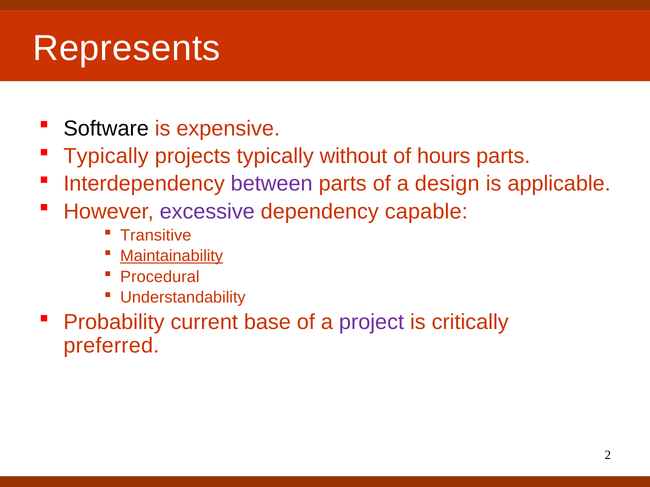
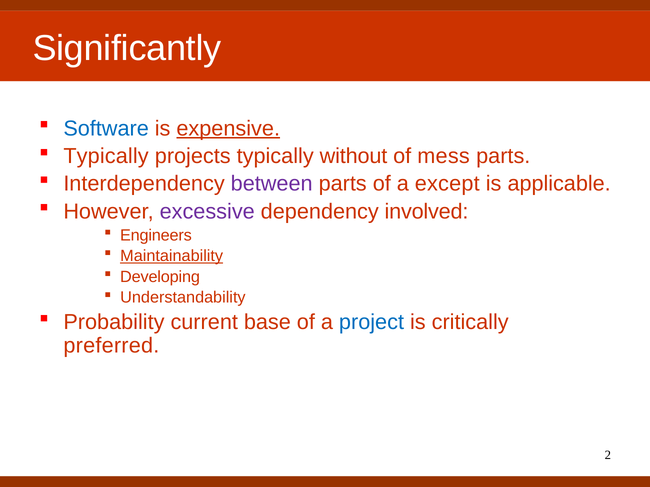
Represents: Represents -> Significantly (127, 49)
Software colour: black -> blue (106, 129)
expensive underline: none -> present (228, 129)
hours: hours -> mess (444, 156)
design: design -> except (447, 184)
capable: capable -> involved (426, 212)
Transitive: Transitive -> Engineers (156, 235)
Procedural: Procedural -> Developing (160, 277)
project colour: purple -> blue (371, 323)
